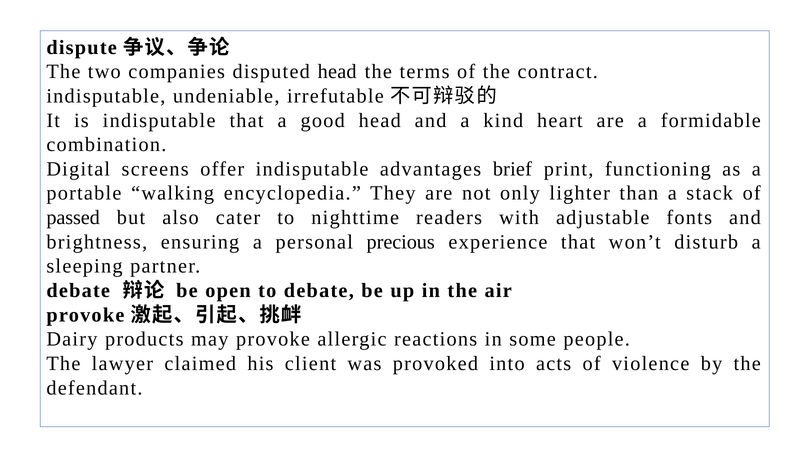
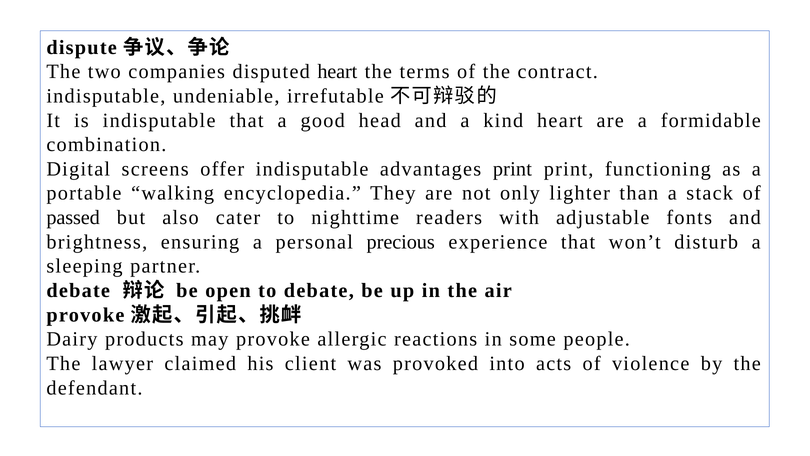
disputed head: head -> heart (337, 72)
advantages brief: brief -> print (512, 169)
